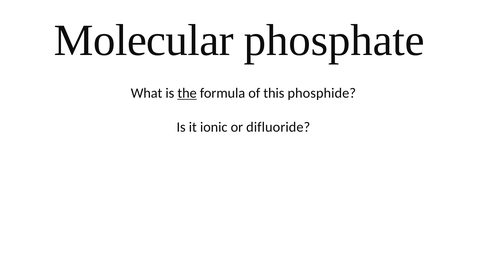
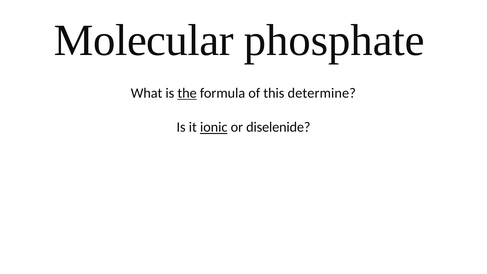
phosphide: phosphide -> determine (322, 93)
ionic underline: none -> present (214, 127)
difluoride: difluoride -> diselenide (278, 127)
